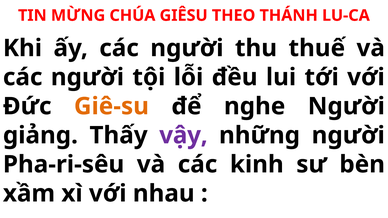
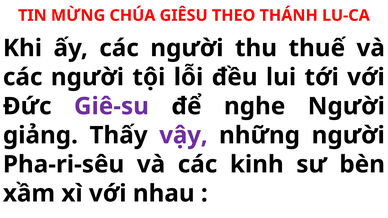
Giê-su colour: orange -> purple (111, 106)
